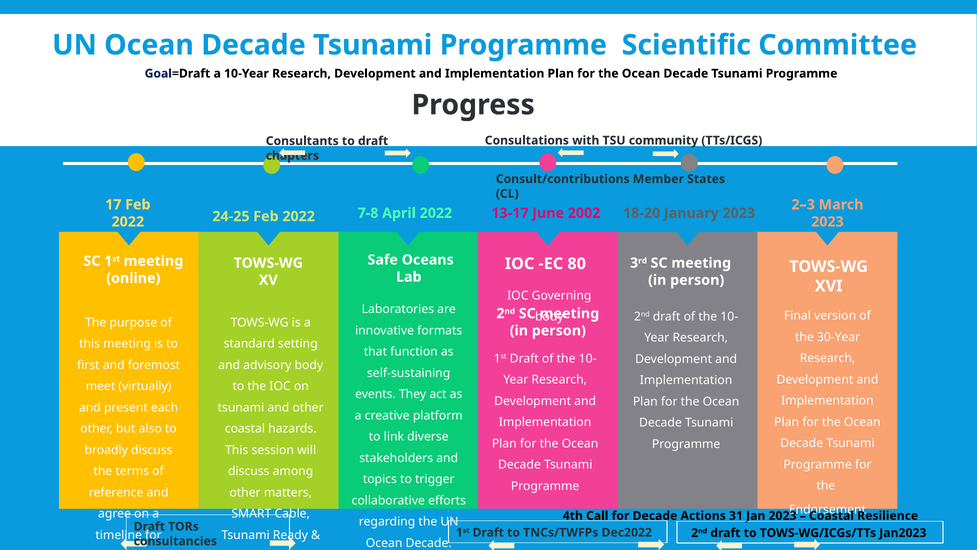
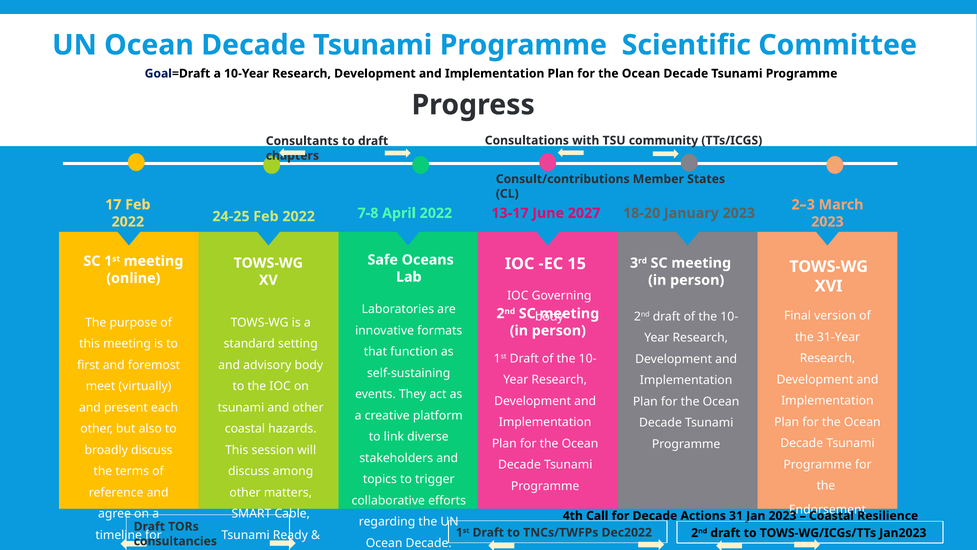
2002: 2002 -> 2027 (584, 213)
80: 80 -> 15 (577, 264)
30-Year: 30-Year -> 31-Year (839, 337)
